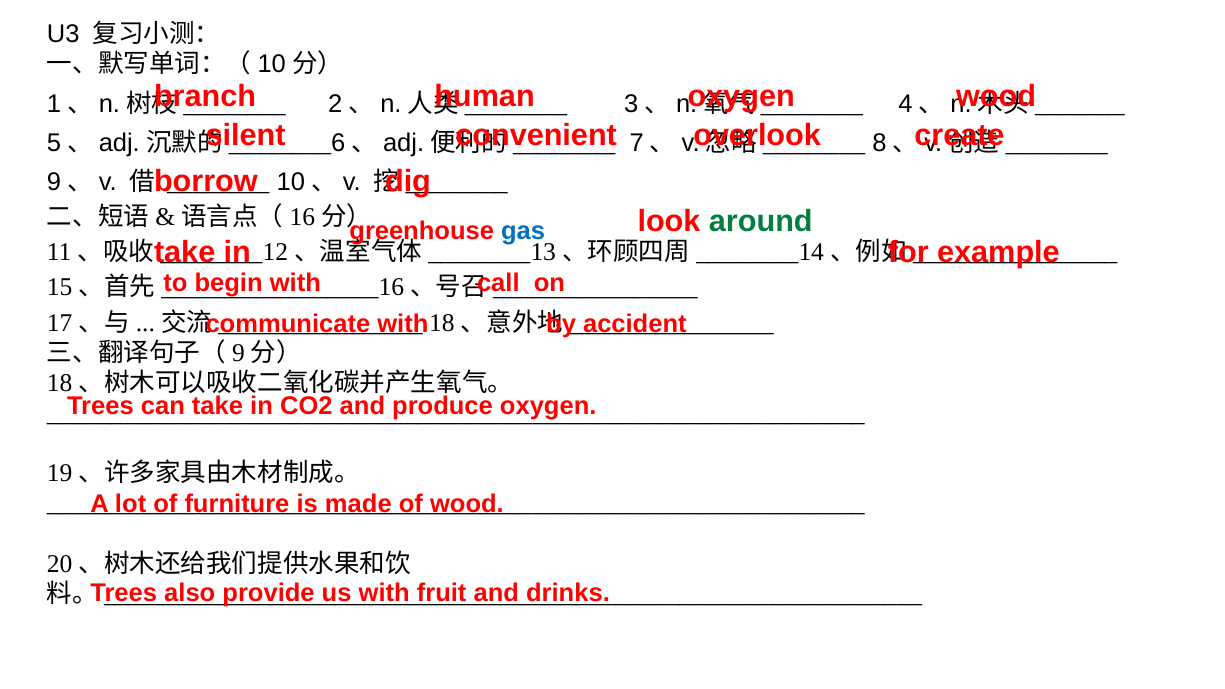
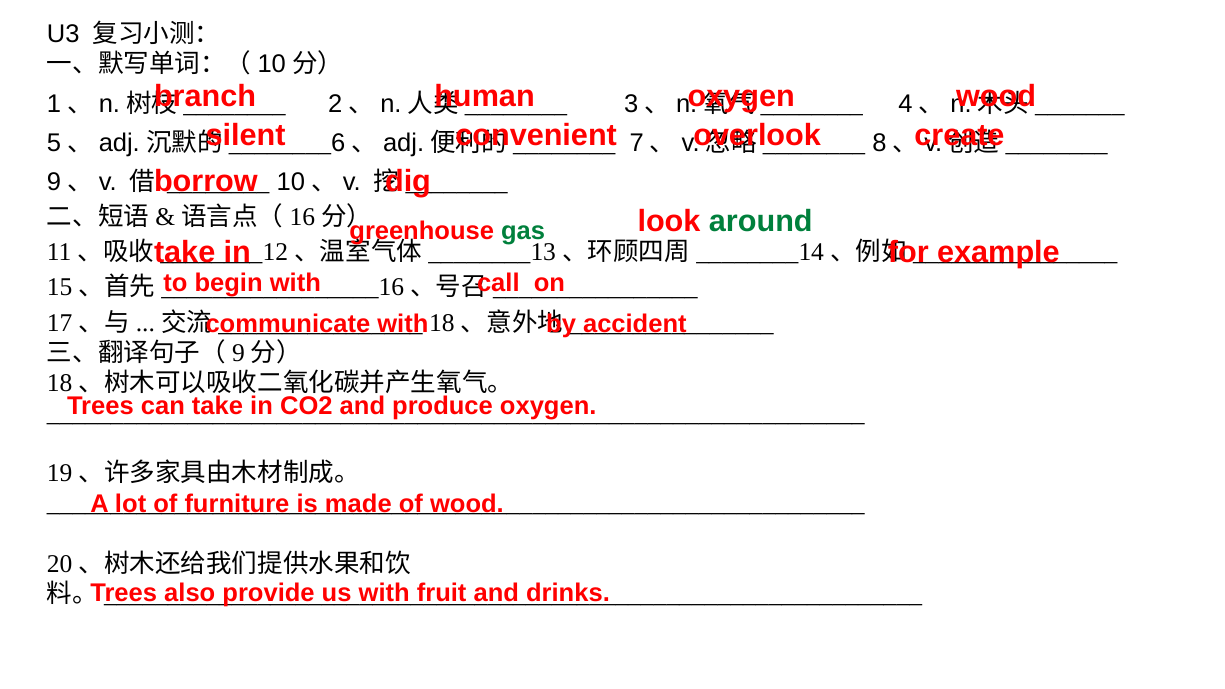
gas colour: blue -> green (523, 231)
